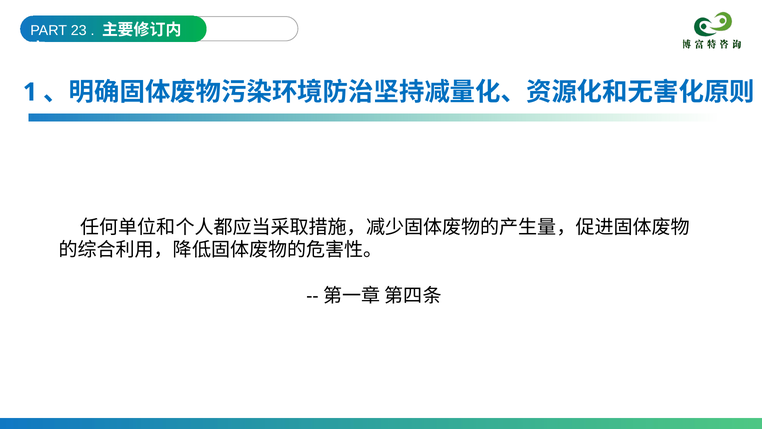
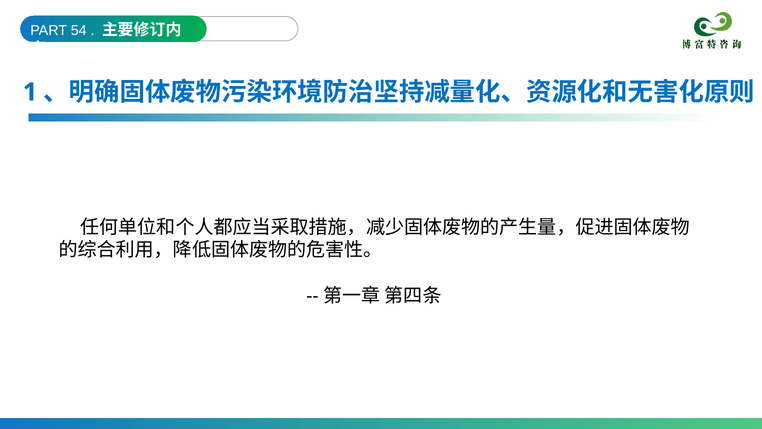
23: 23 -> 54 (79, 31)
